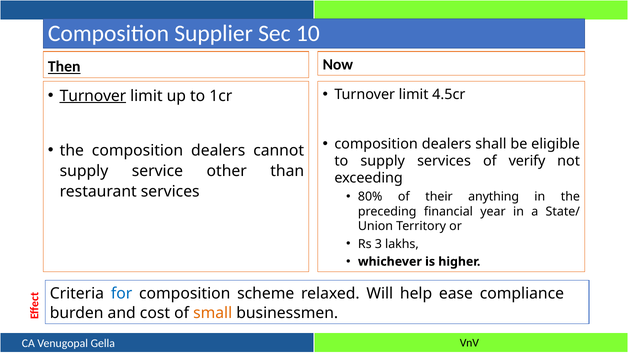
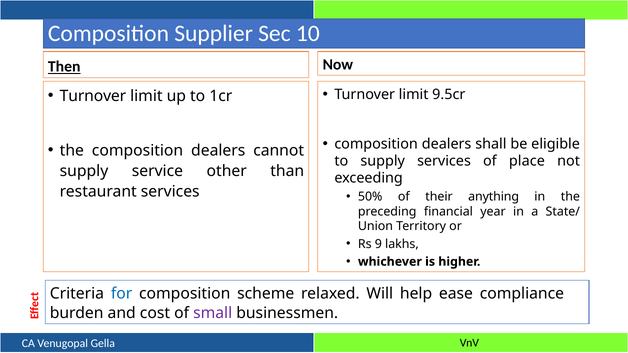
4.5cr: 4.5cr -> 9.5cr (449, 95)
Turnover underline: present -> none (93, 96)
verify: verify -> place (527, 161)
80%: 80% -> 50% (370, 197)
3: 3 -> 9 (378, 244)
small colour: orange -> purple (213, 313)
